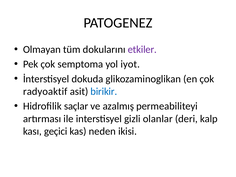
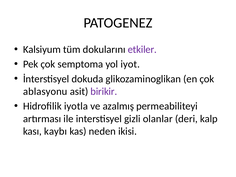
Olmayan: Olmayan -> Kalsiyum (42, 50)
radyoaktif: radyoaktif -> ablasyonu (45, 91)
birikir colour: blue -> purple (104, 91)
saçlar: saçlar -> iyotla (76, 106)
geçici: geçici -> kaybı (56, 131)
